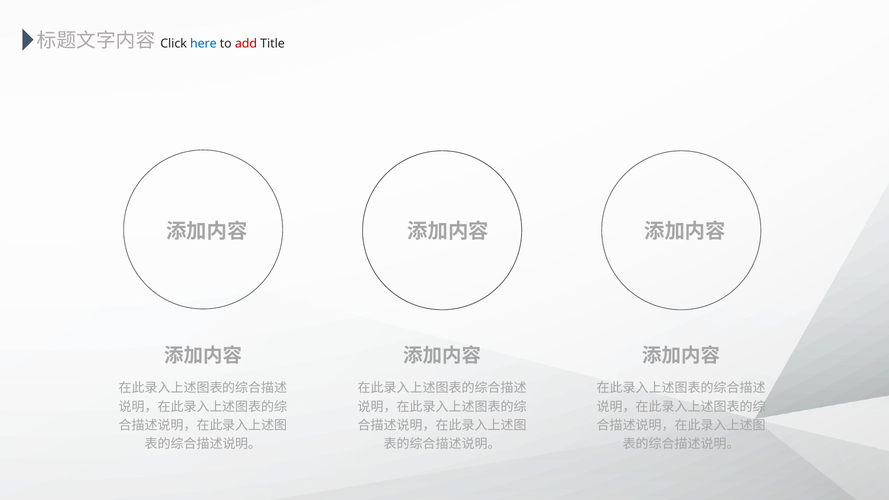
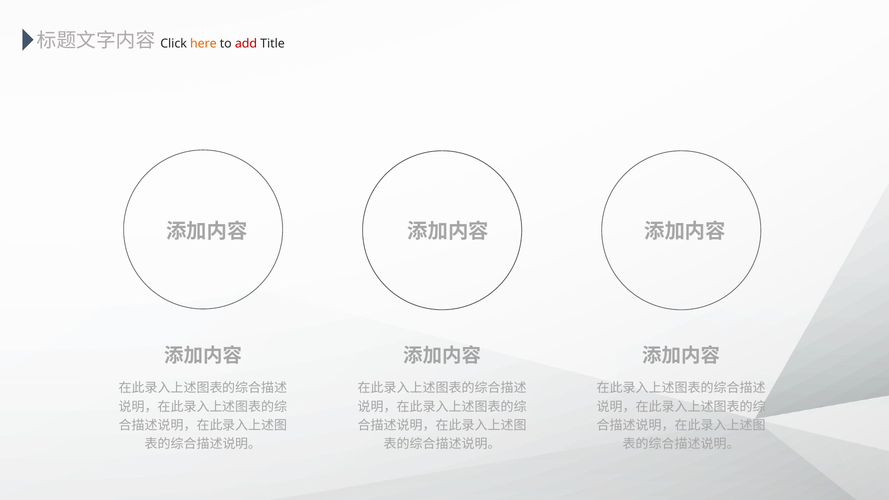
here colour: blue -> orange (203, 44)
